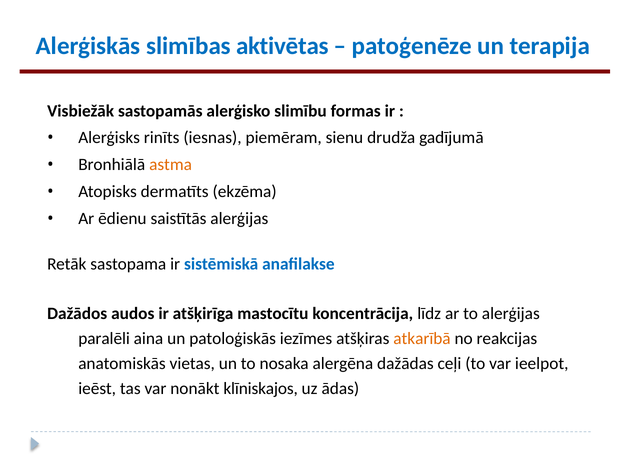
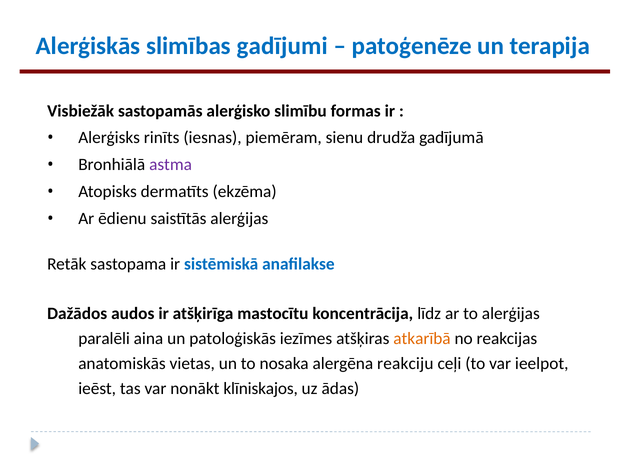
aktivētas: aktivētas -> gadījumi (282, 46)
astma colour: orange -> purple (171, 165)
dažādas: dažādas -> reakciju (405, 364)
